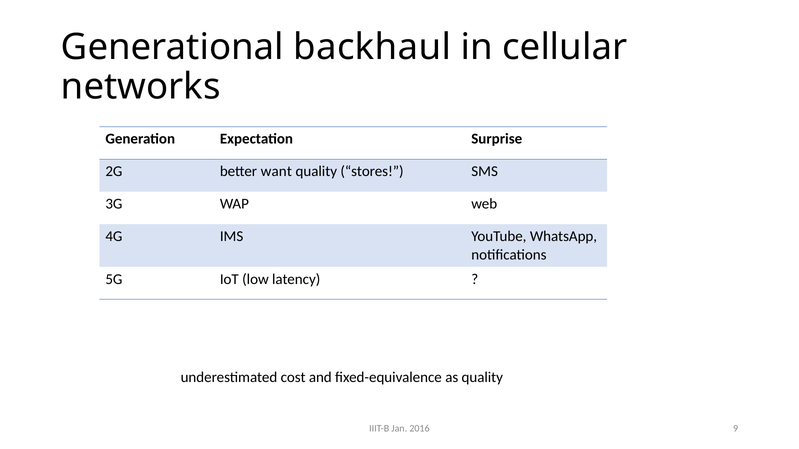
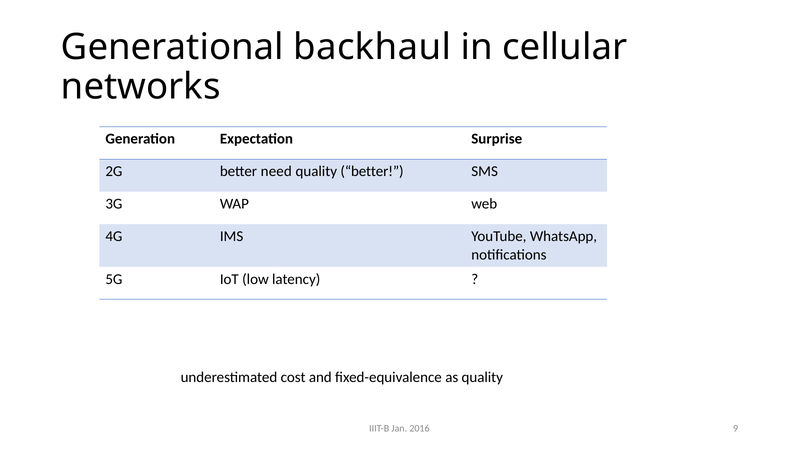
want: want -> need (276, 172)
quality stores: stores -> better (372, 172)
